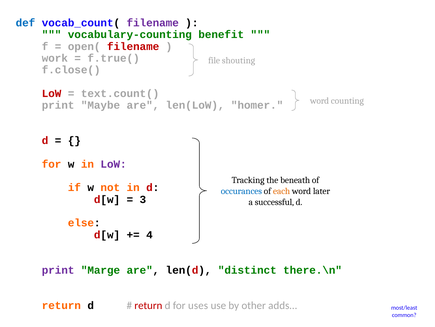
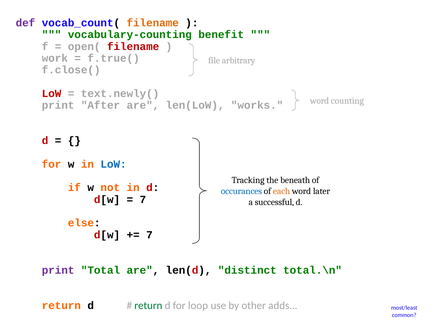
def colour: blue -> purple (25, 23)
filename colour: purple -> orange (153, 23)
shouting: shouting -> arbitrary (239, 60)
text.count(: text.count( -> text.newly( (120, 93)
Maybe: Maybe -> After (100, 105)
homer: homer -> works (257, 105)
LoW colour: purple -> blue (114, 164)
3: 3 -> 7 (143, 199)
4: 4 -> 7 (149, 234)
Marge: Marge -> Total (100, 270)
there.\n: there.\n -> total.\n (313, 270)
return colour: red -> green (148, 305)
uses: uses -> loop (198, 305)
